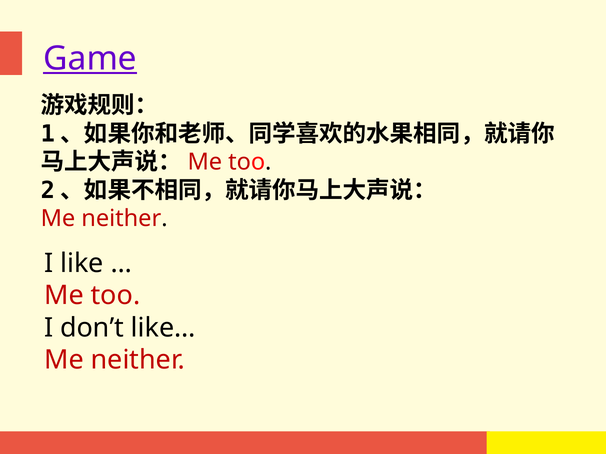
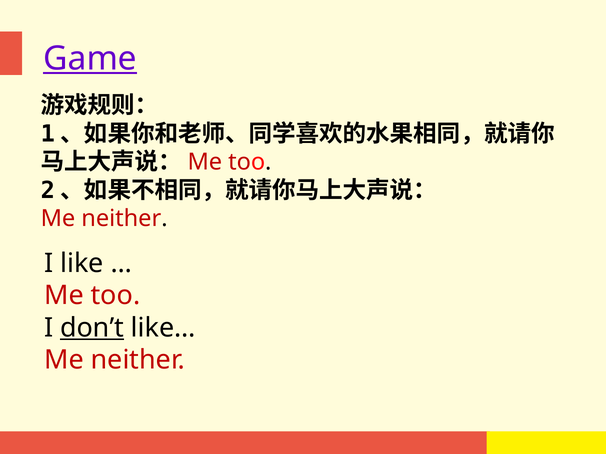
don’t underline: none -> present (92, 328)
